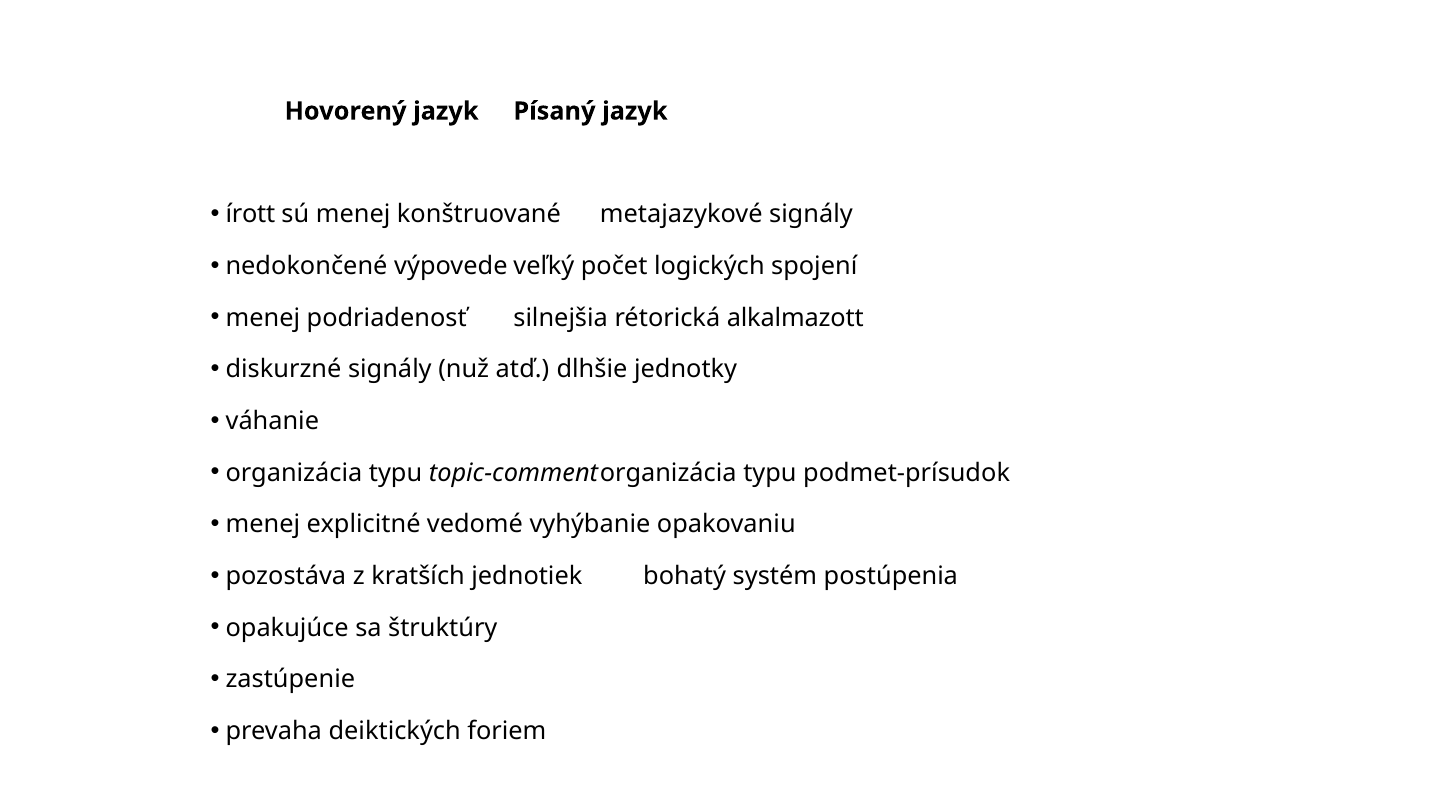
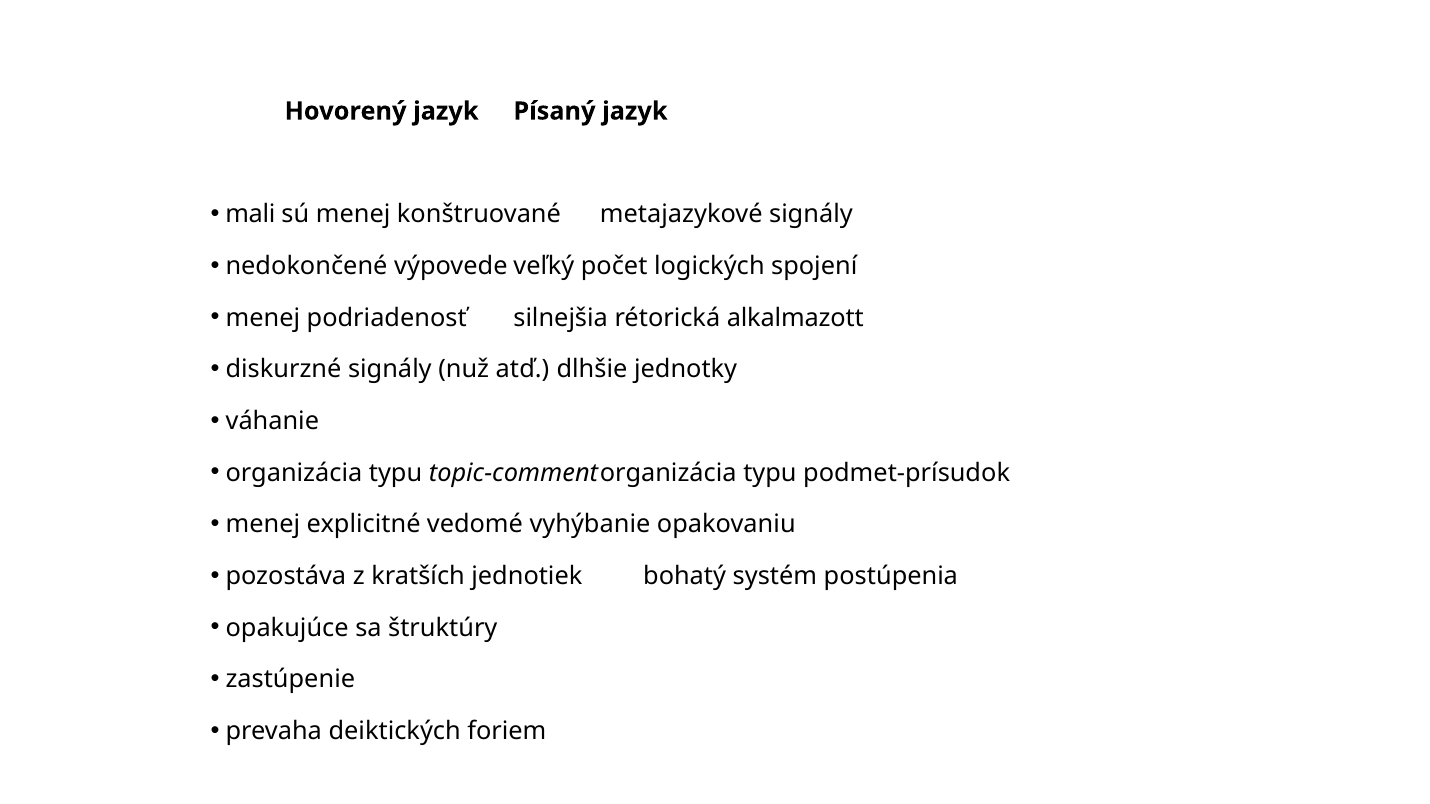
írott: írott -> mali (250, 215)
